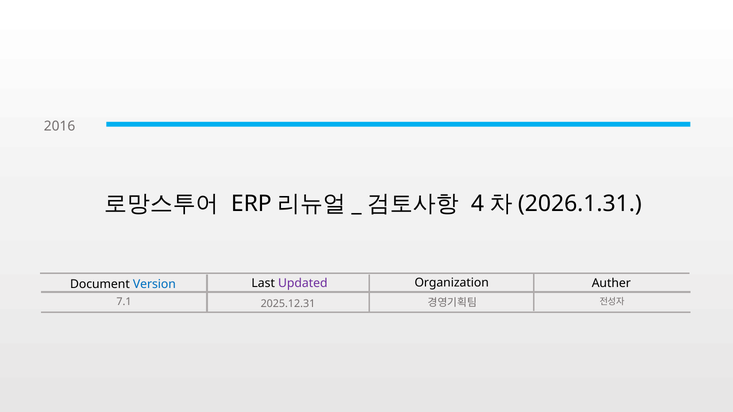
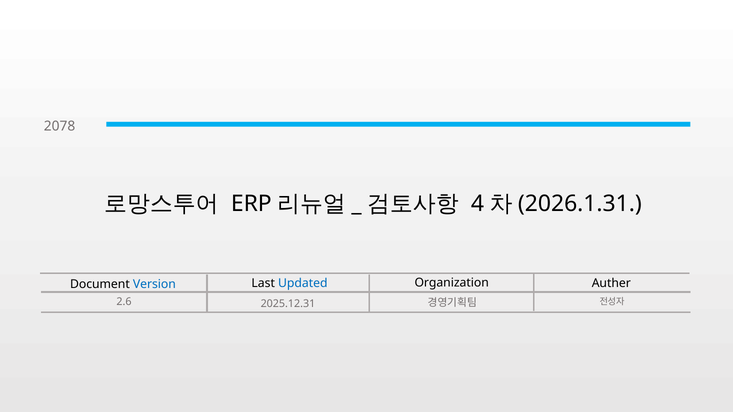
2016: 2016 -> 2078 (60, 126)
Updated colour: purple -> blue (303, 284)
7.1: 7.1 -> 2.6 (124, 302)
